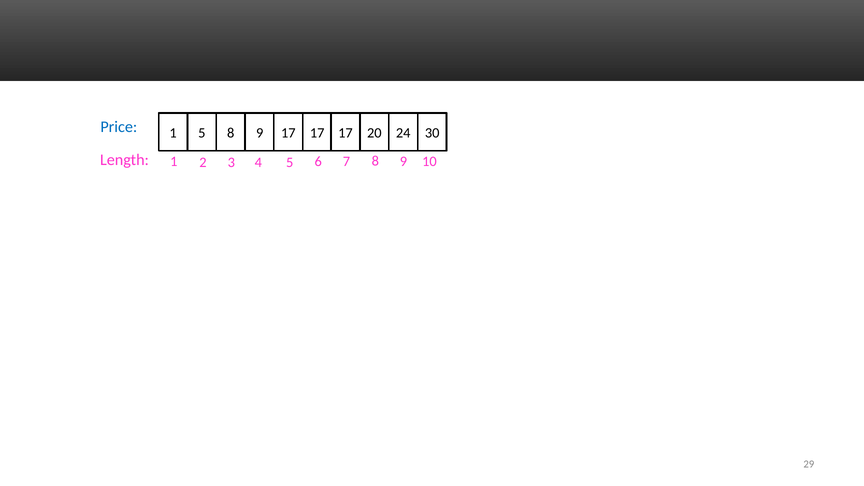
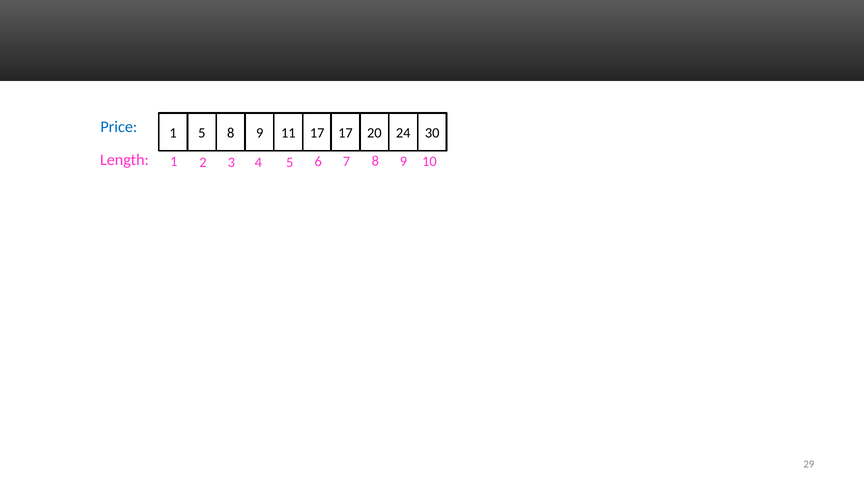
9 17: 17 -> 11 (288, 133)
